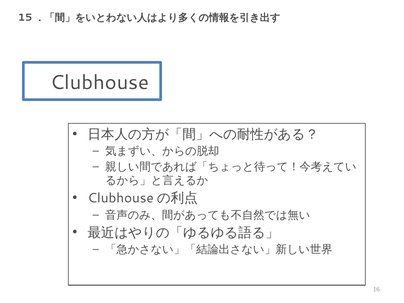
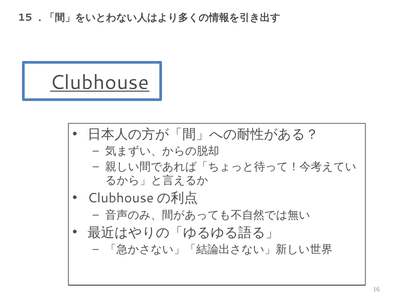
Clubhouse underline: none -> present (100, 82)
